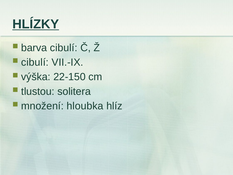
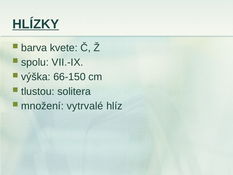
barva cibulí: cibulí -> kvete (64, 48)
cibulí: cibulí -> spolu (35, 62)
22-150: 22-150 -> 66-150 (69, 77)
hloubka: hloubka -> vytrvalé (85, 106)
